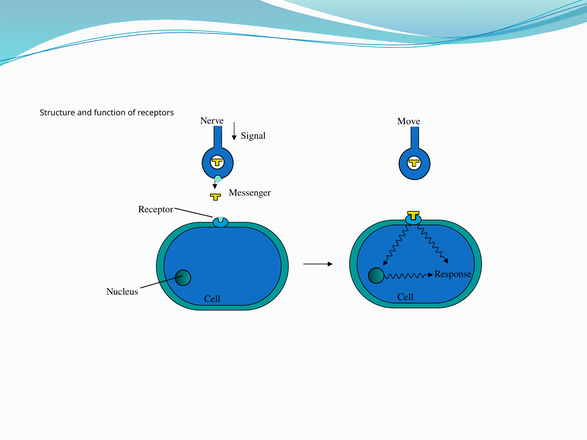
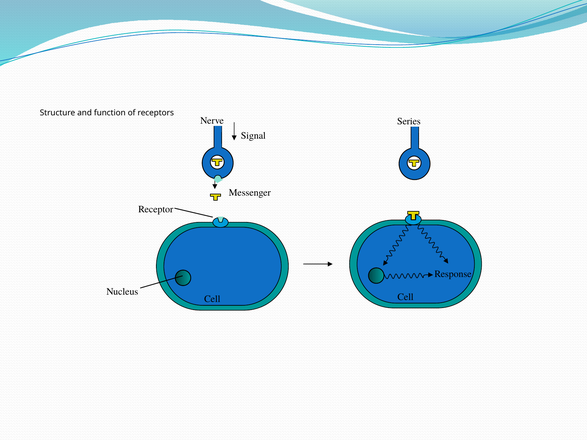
Move: Move -> Series (409, 121)
